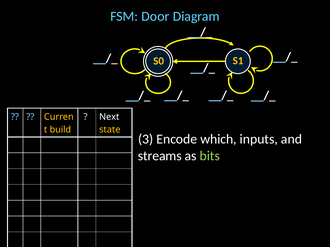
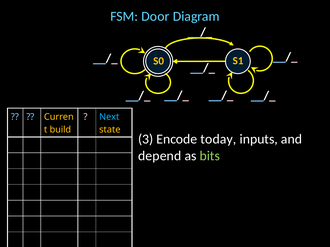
Next colour: white -> light blue (109, 117)
which: which -> today (218, 139)
streams: streams -> depend (160, 156)
